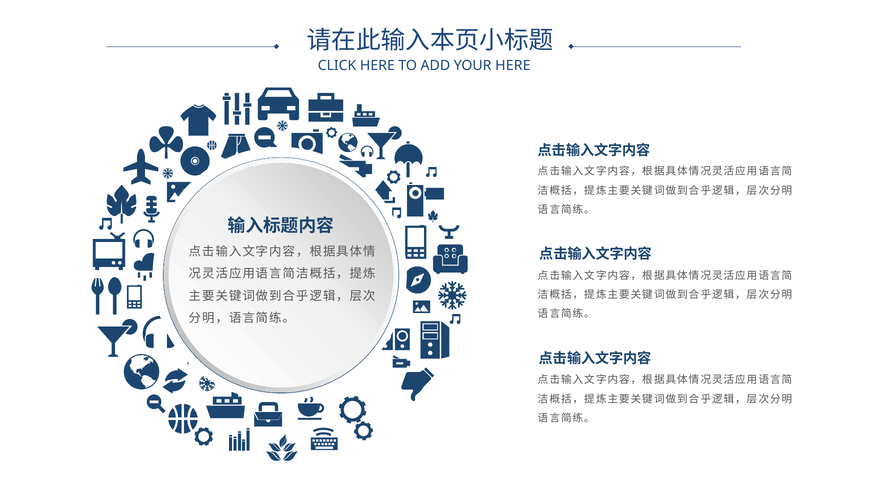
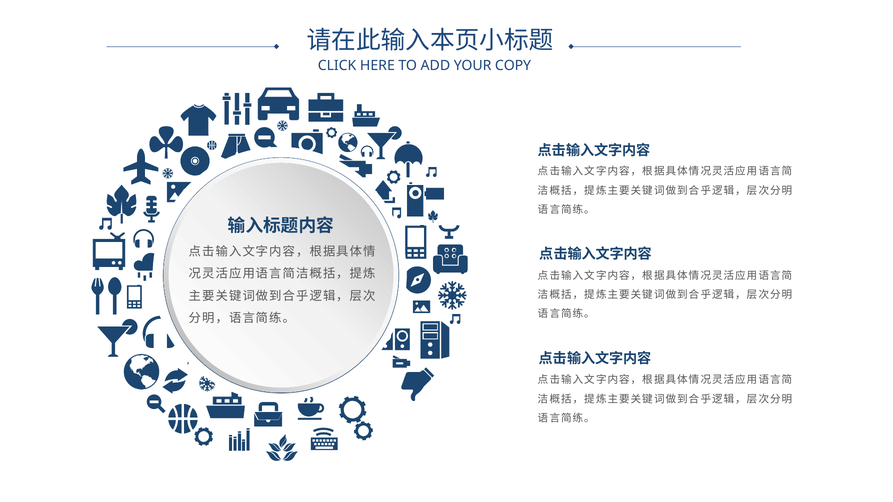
YOUR HERE: HERE -> COPY (513, 65)
